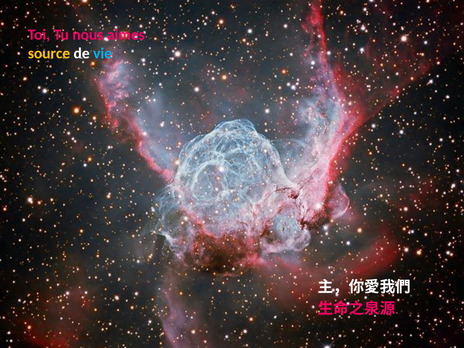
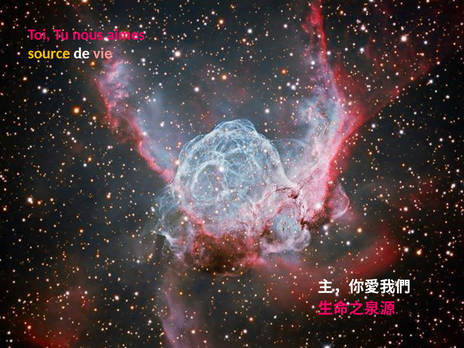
vie colour: light blue -> pink (103, 53)
